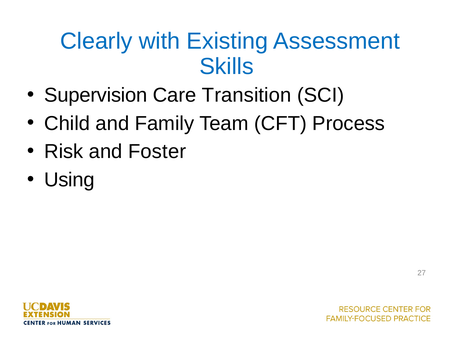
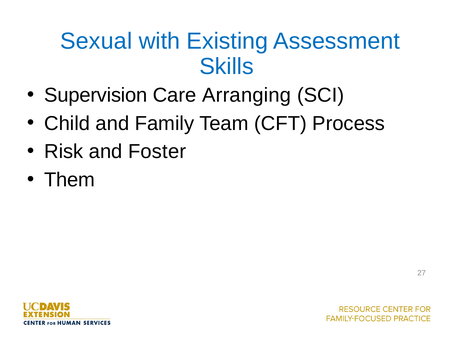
Clearly: Clearly -> Sexual (96, 41)
Transition: Transition -> Arranging (247, 95)
Using: Using -> Them (69, 180)
